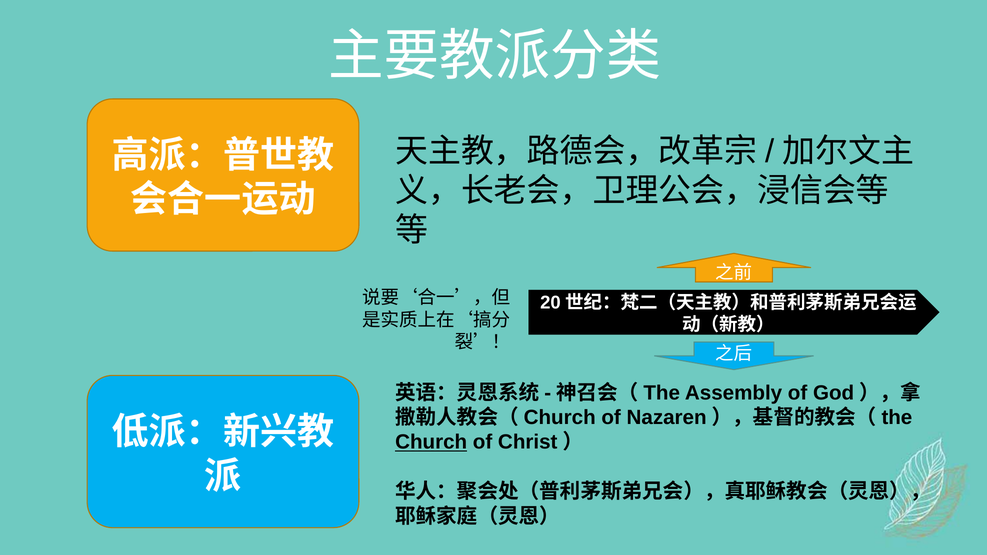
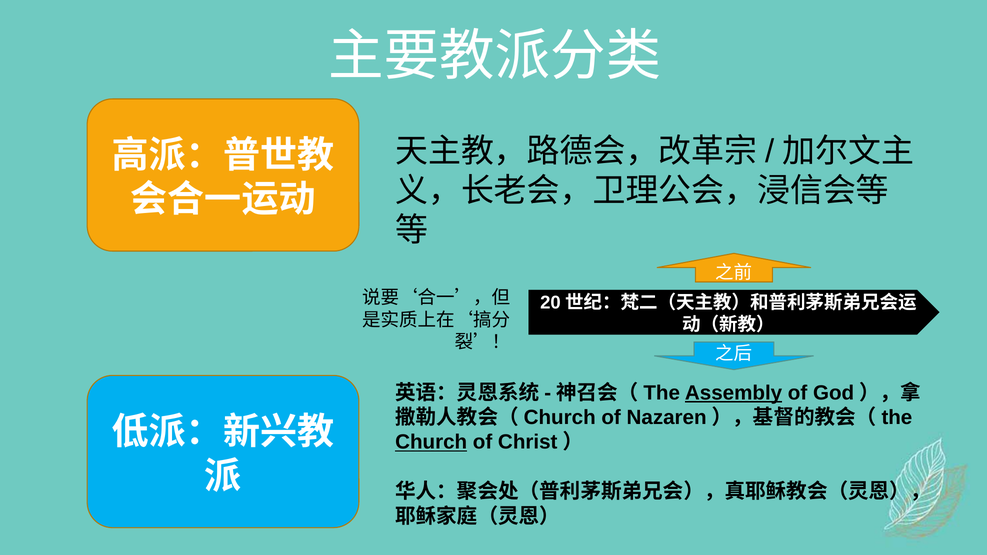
Assembly underline: none -> present (734, 393)
